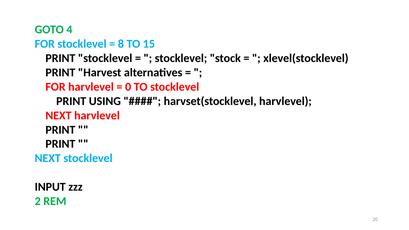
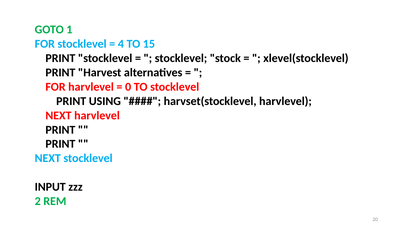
4: 4 -> 1 (69, 30)
8: 8 -> 4 (121, 44)
